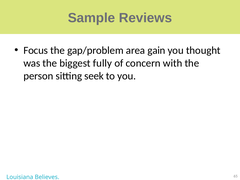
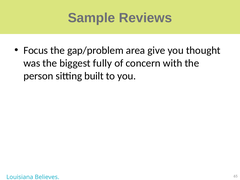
gain: gain -> give (156, 50)
seek: seek -> built (94, 76)
